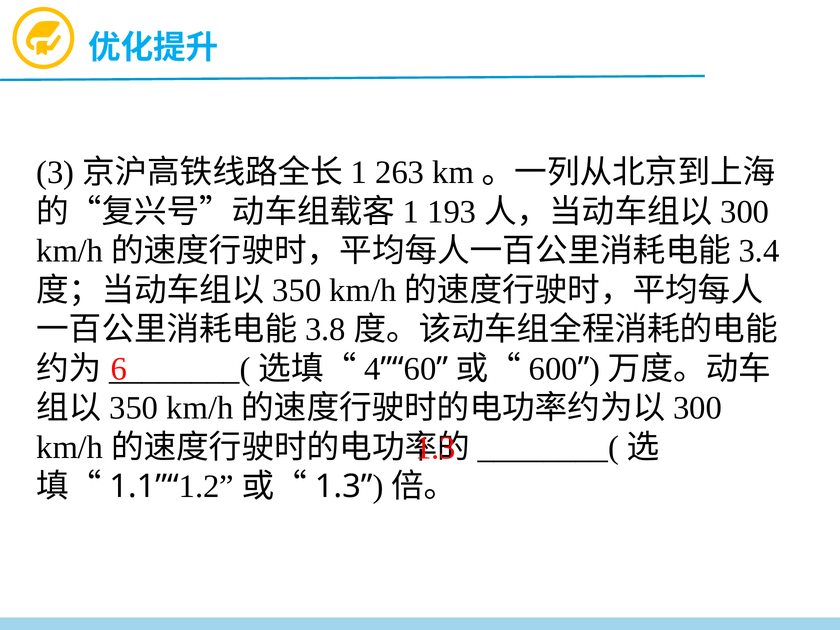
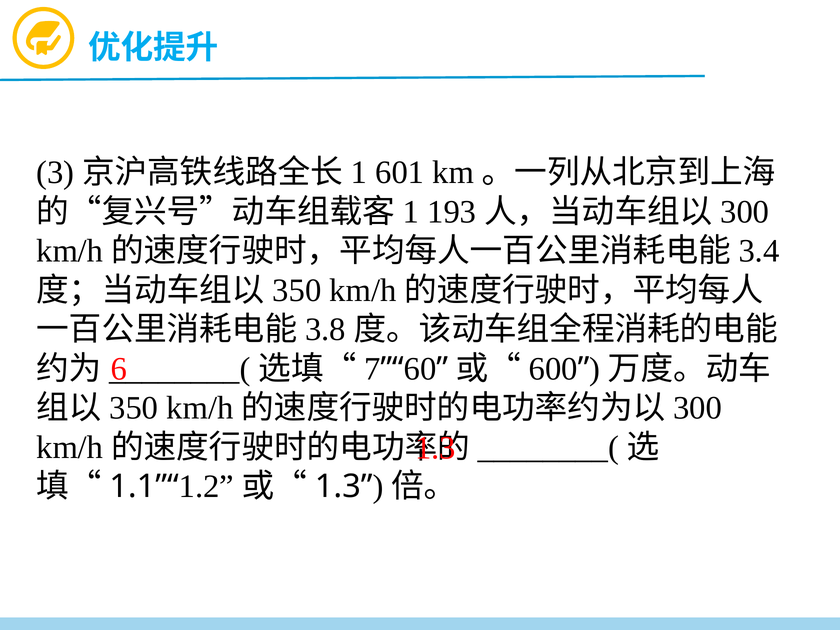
263: 263 -> 601 (400, 173)
4: 4 -> 7 (372, 369)
